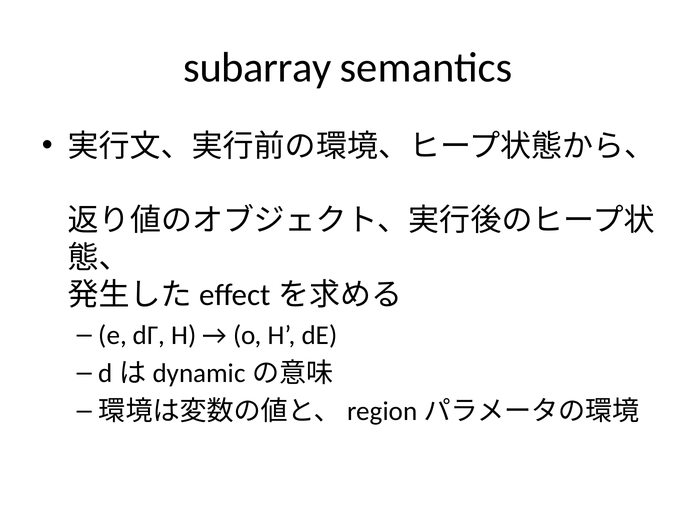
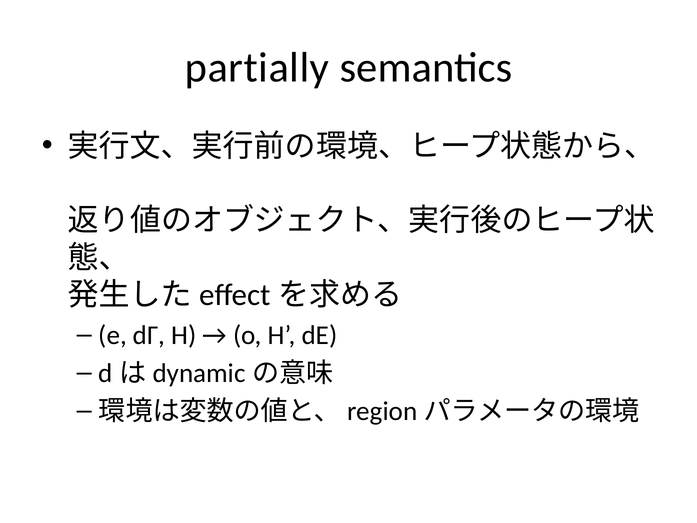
subarray: subarray -> partially (257, 67)
